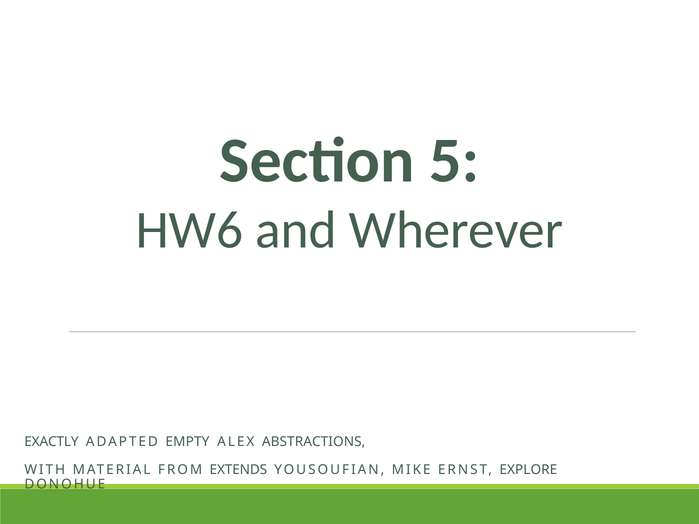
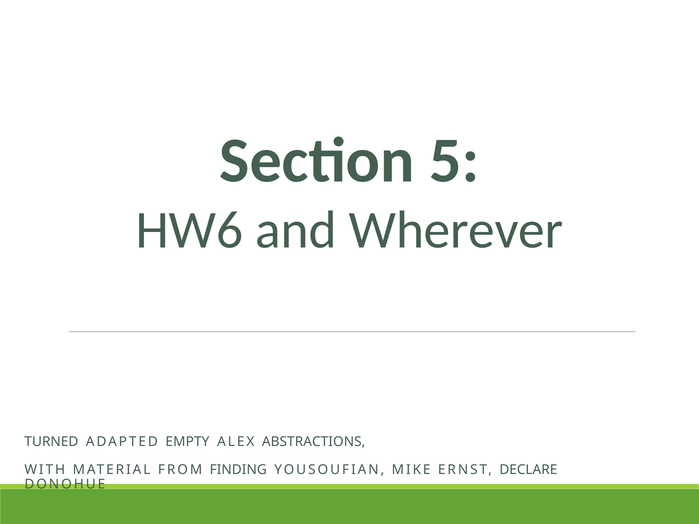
EXACTLY: EXACTLY -> TURNED (51, 442)
EXTENDS: EXTENDS -> FINDING (238, 470)
EXPLORE: EXPLORE -> DECLARE (528, 470)
